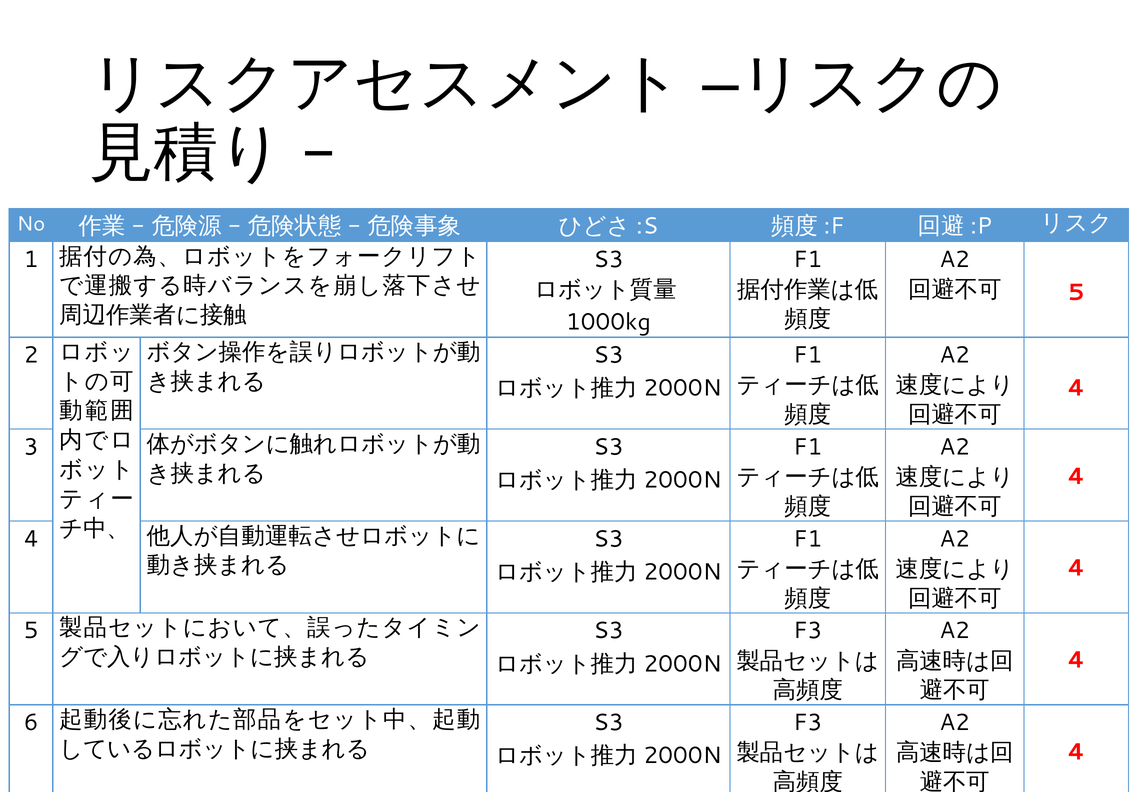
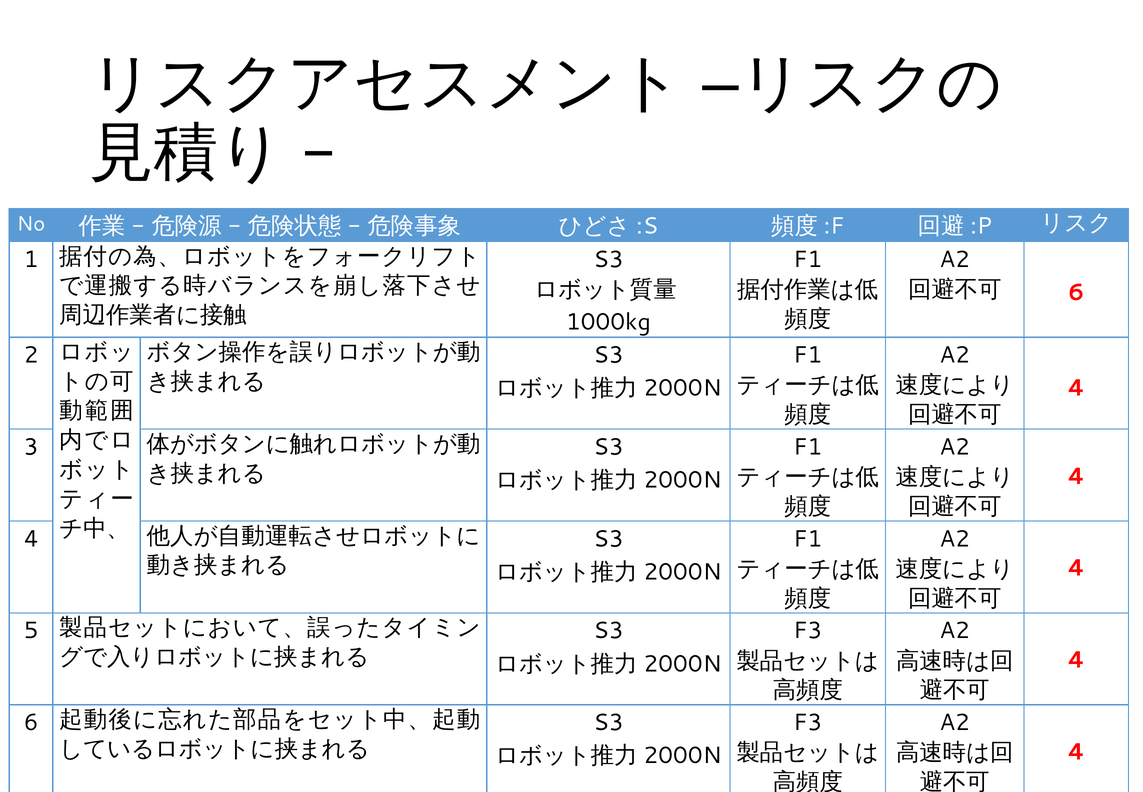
5: 5 -> 6 (1076, 292)
